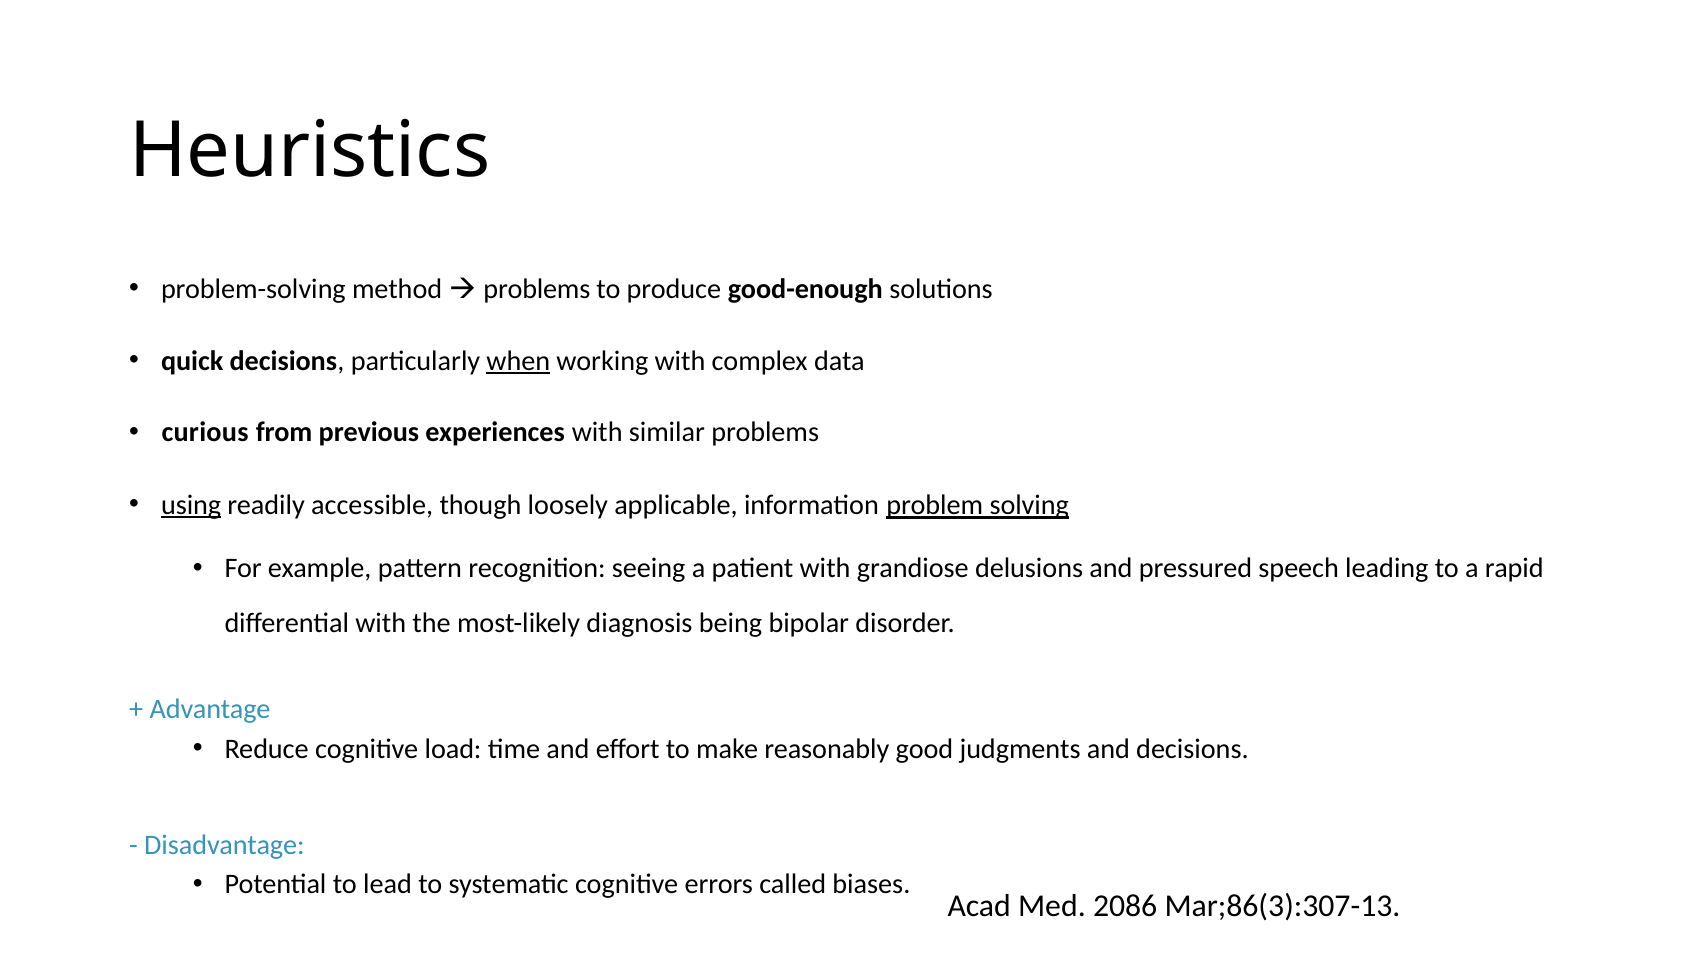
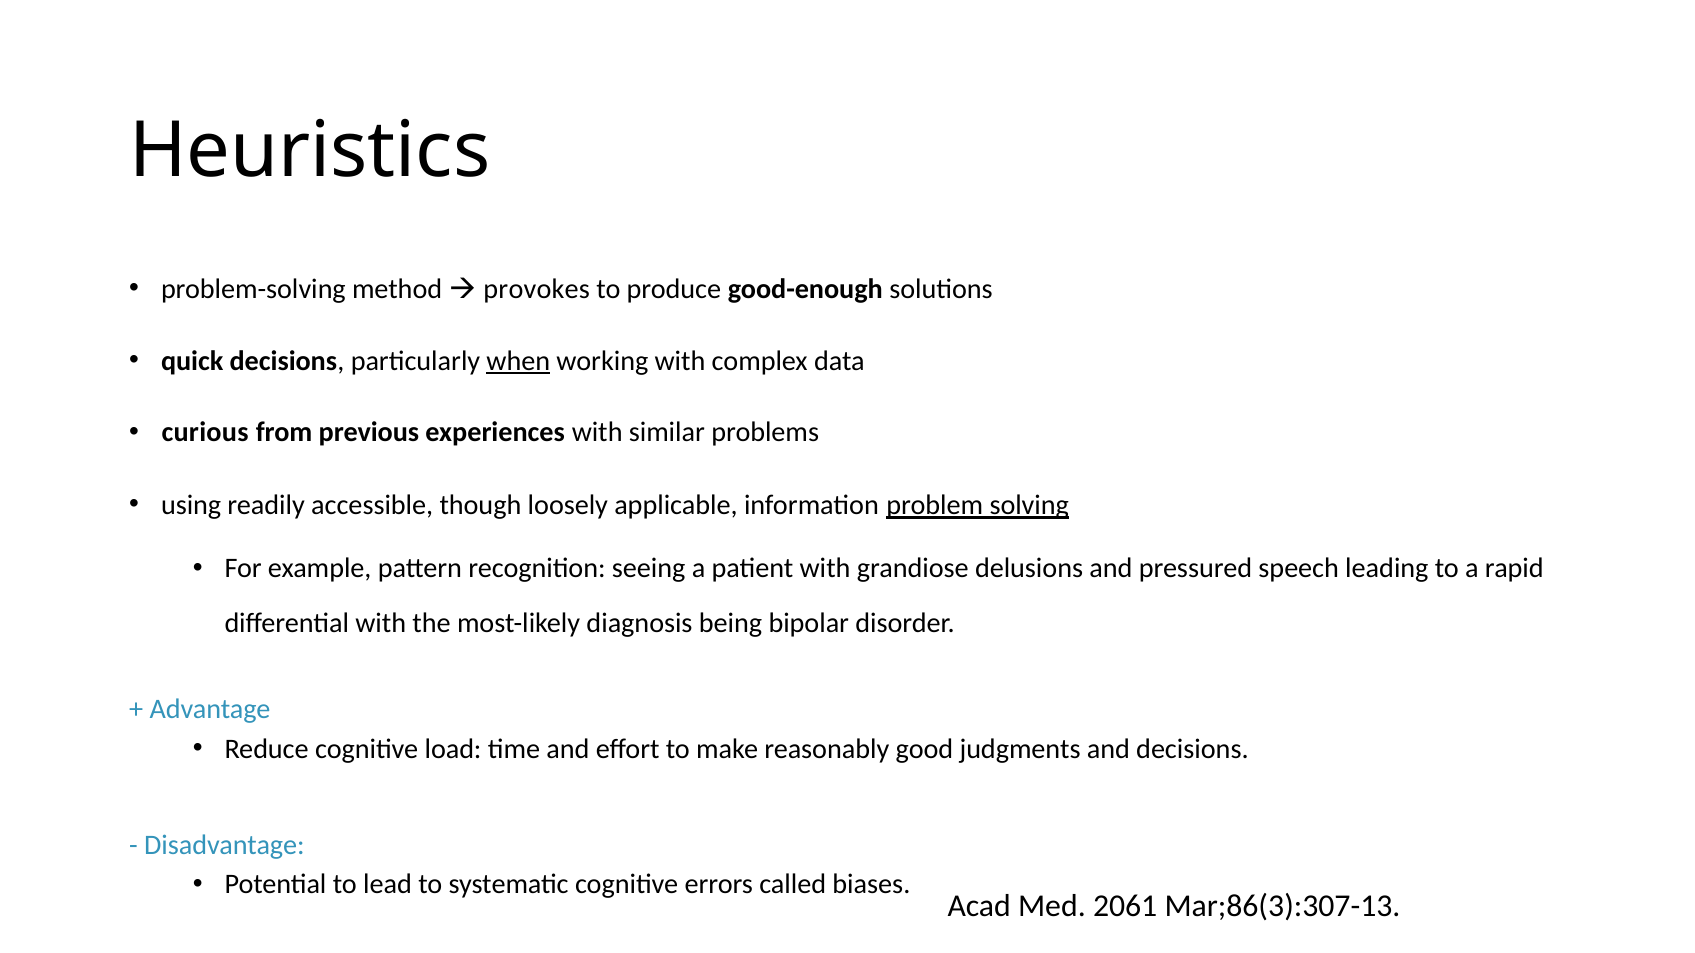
problems: problems -> provokes (537, 289)
using underline: present -> none (191, 505)
2086: 2086 -> 2061 (1125, 907)
